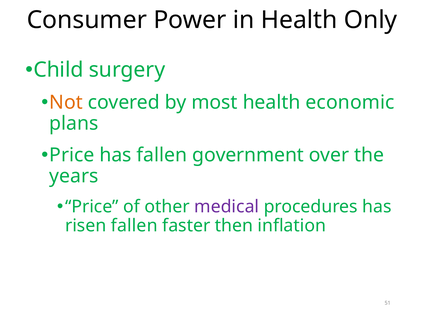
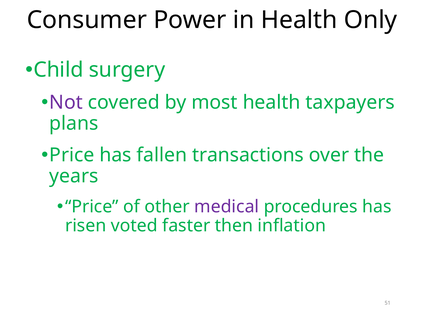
Not colour: orange -> purple (66, 103)
economic: economic -> taxpayers (350, 103)
government: government -> transactions (248, 155)
risen fallen: fallen -> voted (134, 226)
